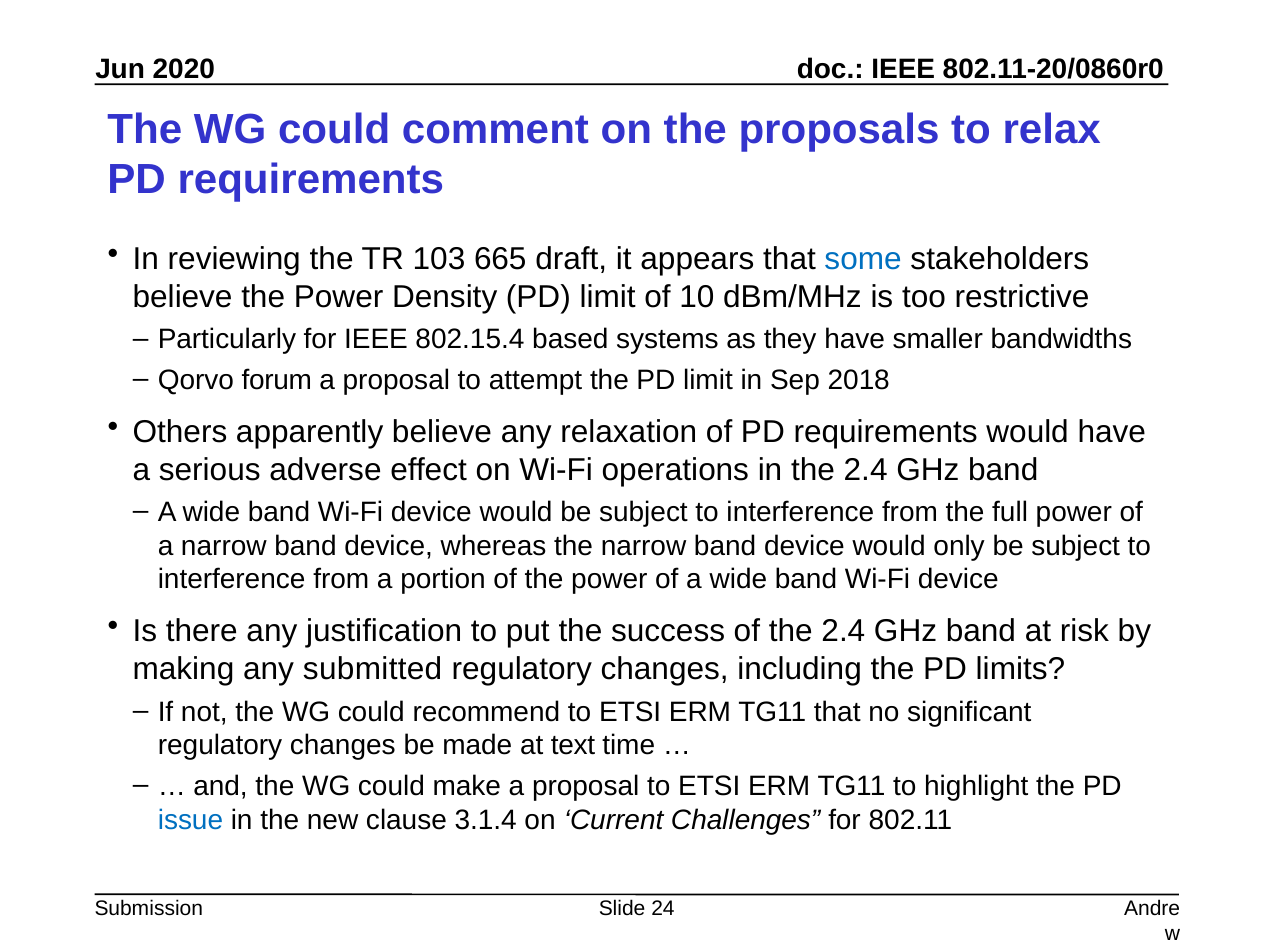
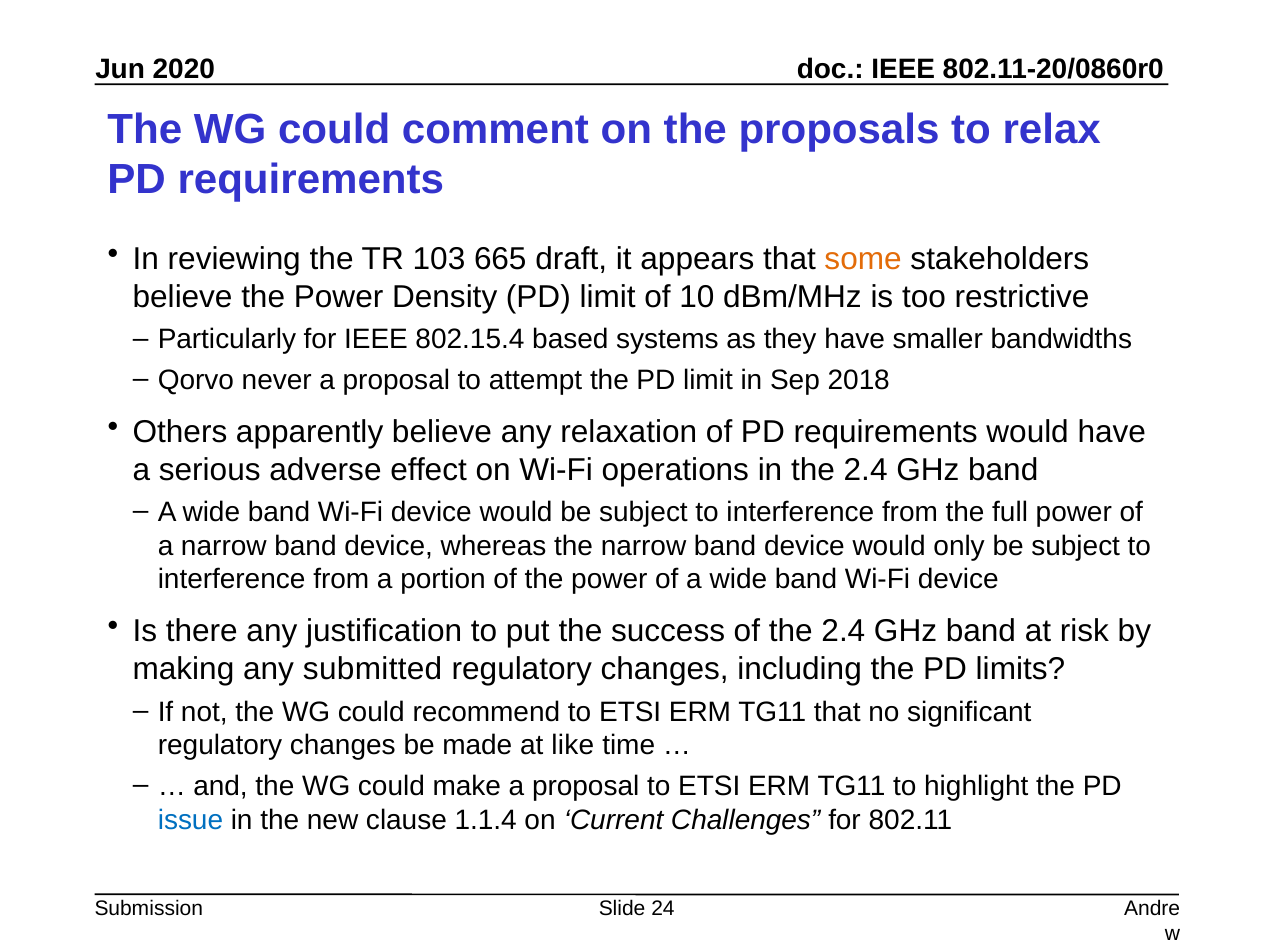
some colour: blue -> orange (863, 259)
forum: forum -> never (277, 380)
text: text -> like (573, 746)
3.1.4: 3.1.4 -> 1.1.4 (486, 820)
